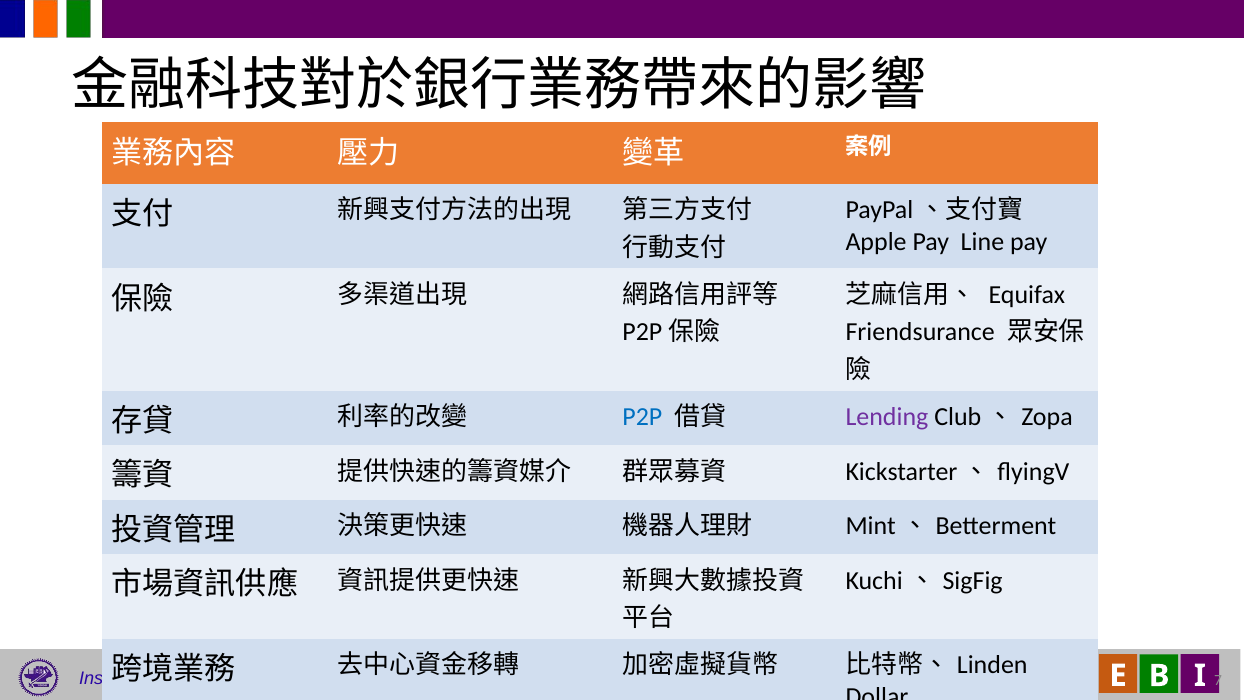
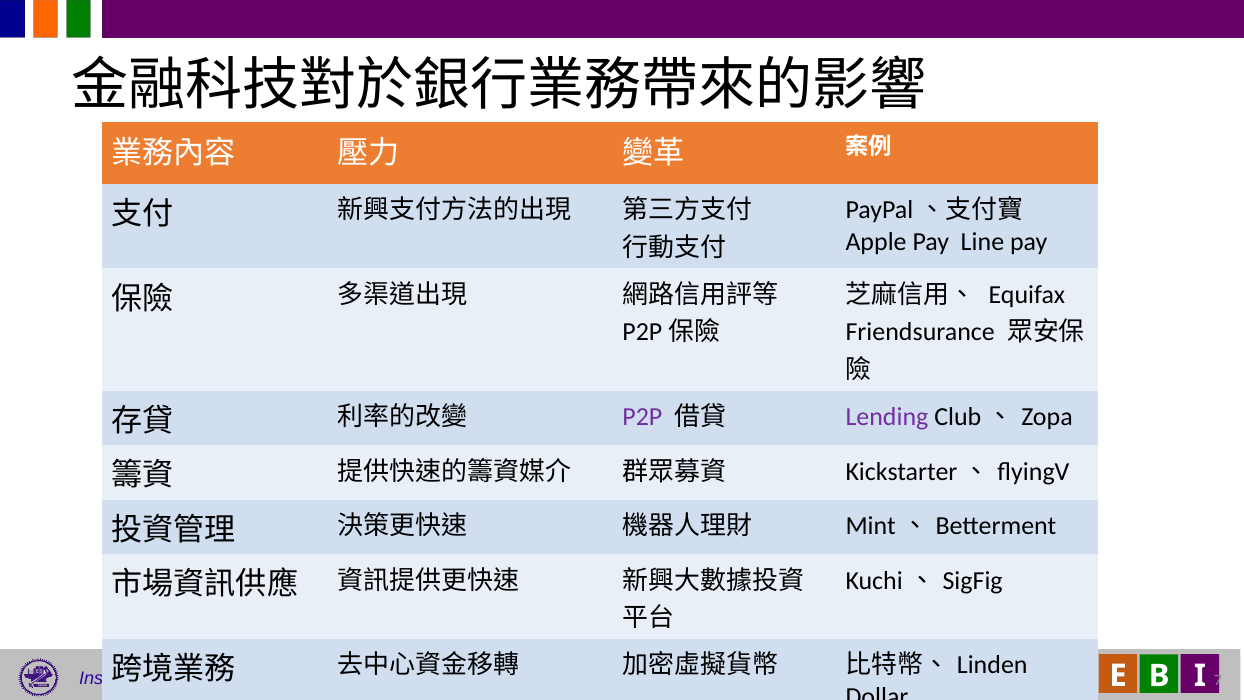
P2P colour: blue -> purple (642, 417)
